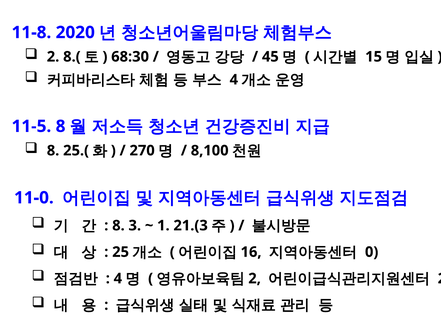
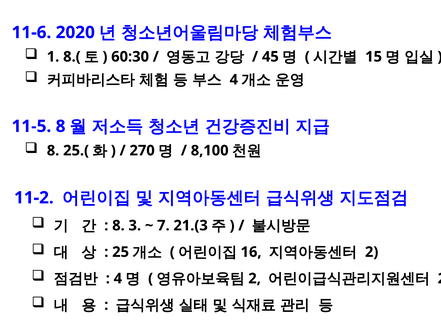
11-8: 11-8 -> 11-6 (31, 32)
2: 2 -> 1 (53, 57)
68:30: 68:30 -> 60:30 (130, 57)
11-0: 11-0 -> 11-2 (34, 198)
1: 1 -> 7 (163, 225)
0: 0 -> 2 (372, 252)
